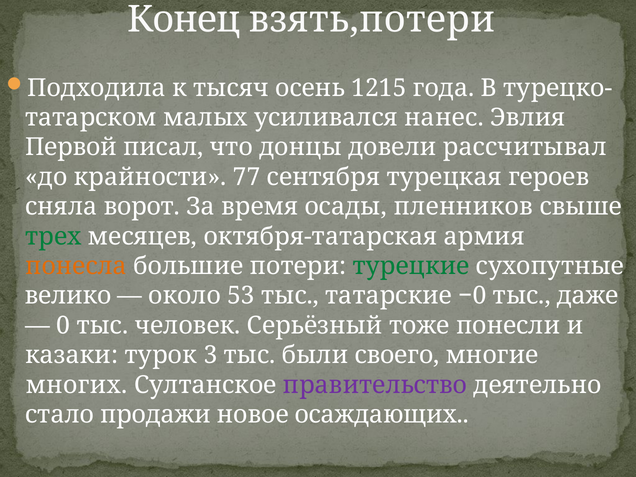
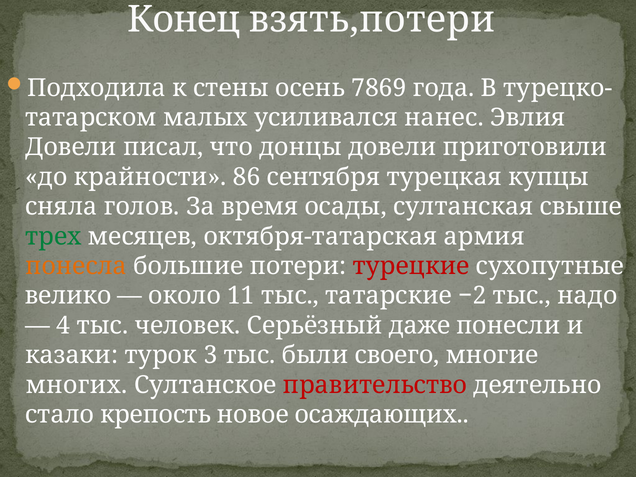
тысяч: тысяч -> стены (231, 88)
1215: 1215 -> 7869 (379, 88)
Первой: Первой -> Довели (71, 147)
рассчитывал: рассчитывал -> приготовили (525, 147)
77: 77 -> 86 (247, 177)
героев: героев -> купцы (549, 177)
ворот: ворот -> голов (142, 207)
пленников: пленников -> султанская (463, 207)
турецкие colour: green -> red (411, 266)
53: 53 -> 11 (241, 296)
−0: −0 -> −2 (472, 296)
даже: даже -> надо (587, 296)
0: 0 -> 4 (63, 325)
тоже: тоже -> даже (419, 325)
правительство colour: purple -> red (375, 385)
продажи: продажи -> крепость (156, 415)
